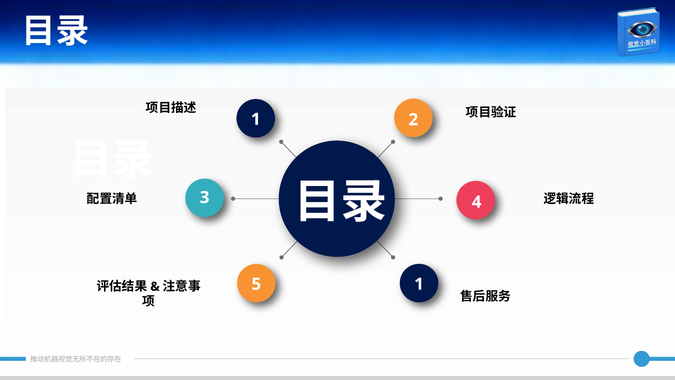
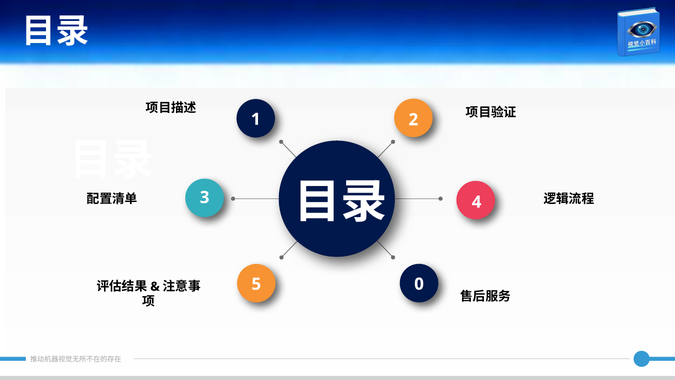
5 1: 1 -> 0 (419, 284)
